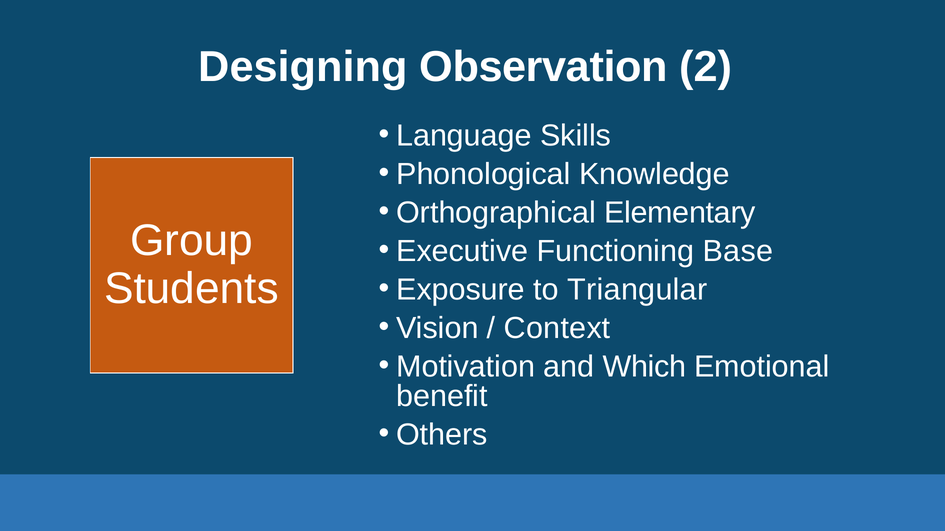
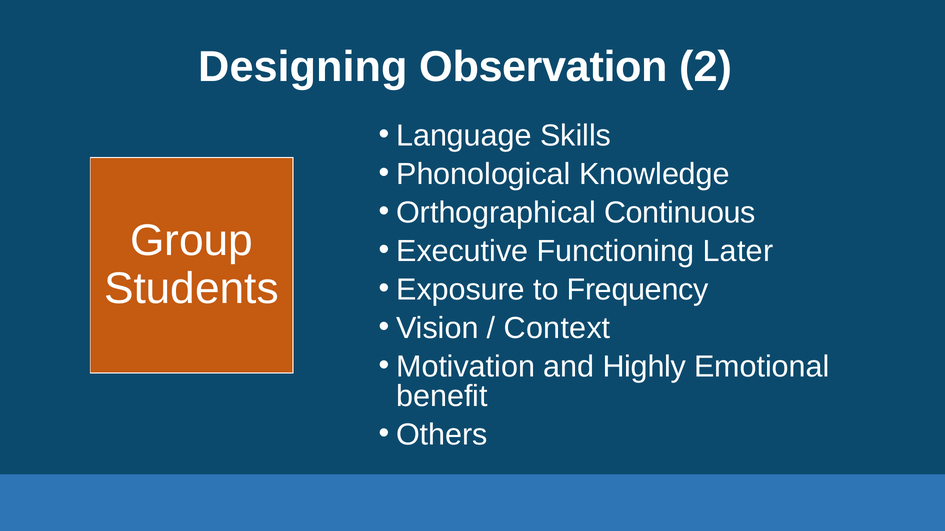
Elementary: Elementary -> Continuous (680, 213)
Base: Base -> Later (738, 251)
Triangular: Triangular -> Frequency (638, 290)
Which: Which -> Highly (644, 367)
